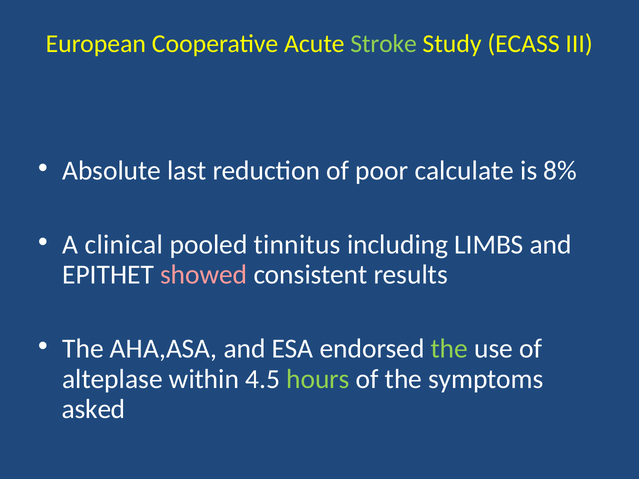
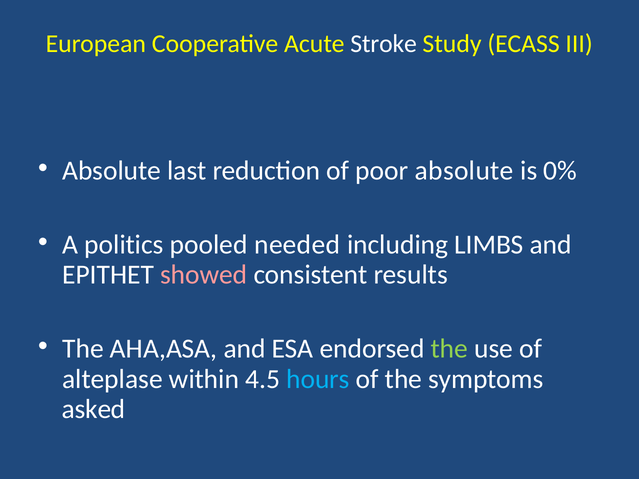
Stroke colour: light green -> white (384, 44)
poor calculate: calculate -> absolute (464, 171)
8%: 8% -> 0% (560, 171)
clinical: clinical -> politics (124, 245)
tinnitus: tinnitus -> needed (297, 245)
hours colour: light green -> light blue (318, 379)
